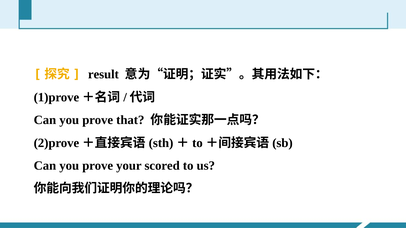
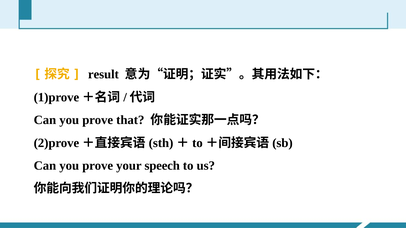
scored: scored -> speech (162, 166)
